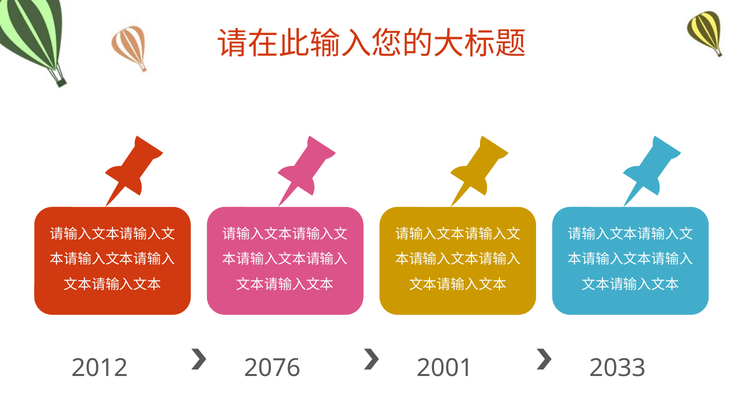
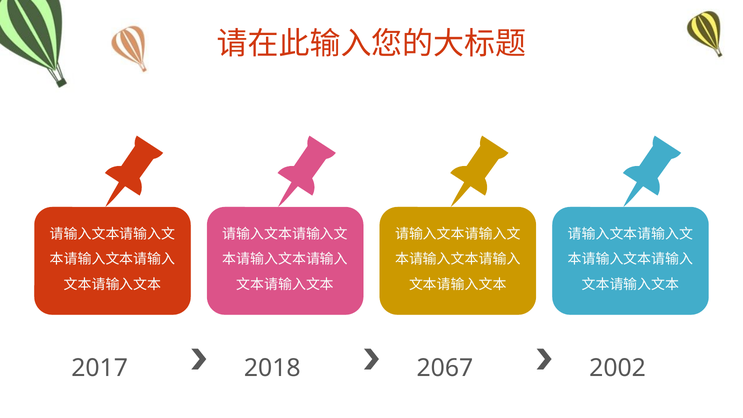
2012: 2012 -> 2017 (100, 368)
2076: 2076 -> 2018 (272, 368)
2001: 2001 -> 2067 (445, 368)
2033: 2033 -> 2002 (618, 368)
